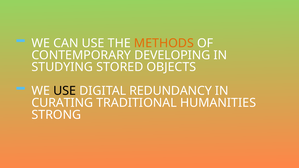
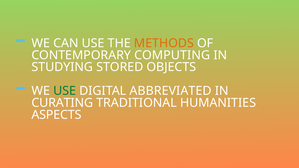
DEVELOPING: DEVELOPING -> COMPUTING (172, 55)
USE colour: black -> green (65, 91)
REDUNDANCY: REDUNDANCY -> ABBREVIATED (171, 91)
STRONG: STRONG -> ASPECTS (56, 115)
